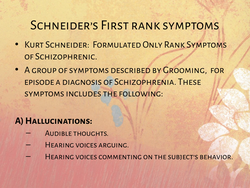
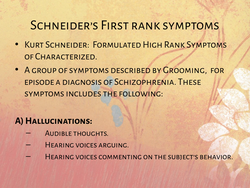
Only: Only -> High (153, 44)
Schizophrenic: Schizophrenic -> Characterized (66, 56)
